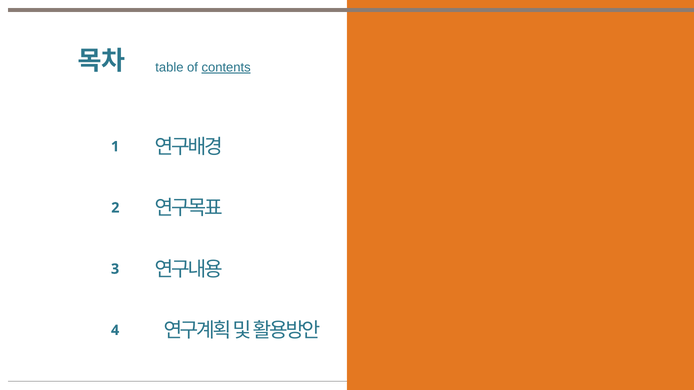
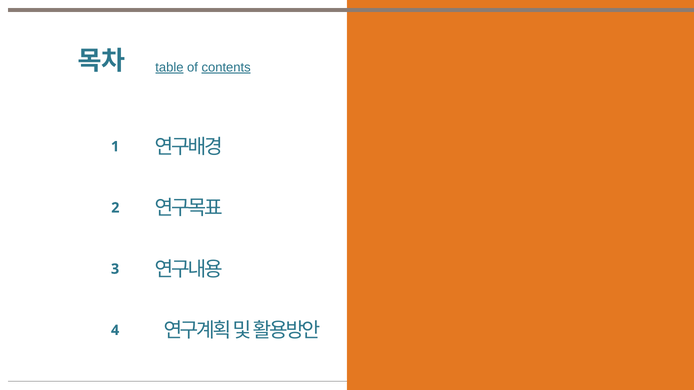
table underline: none -> present (169, 67)
